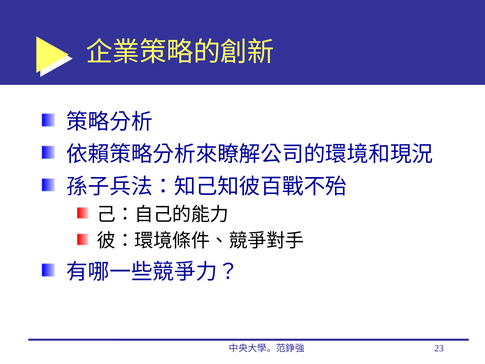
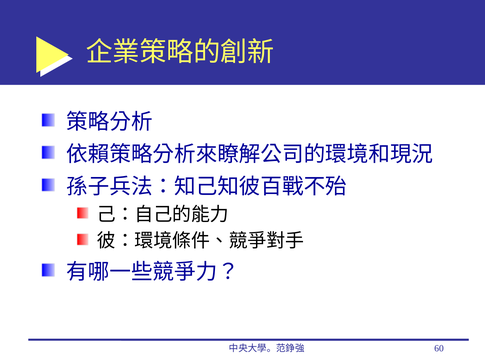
23: 23 -> 60 (439, 348)
